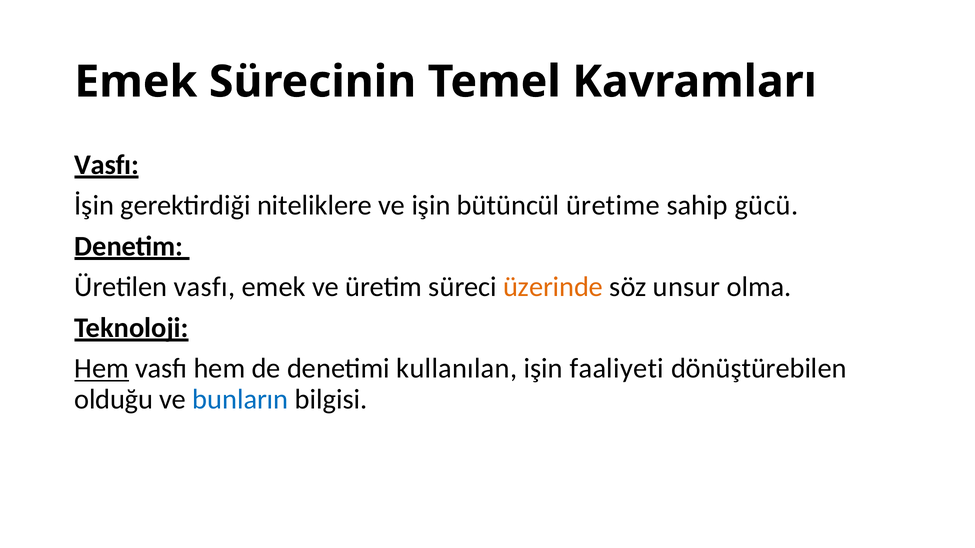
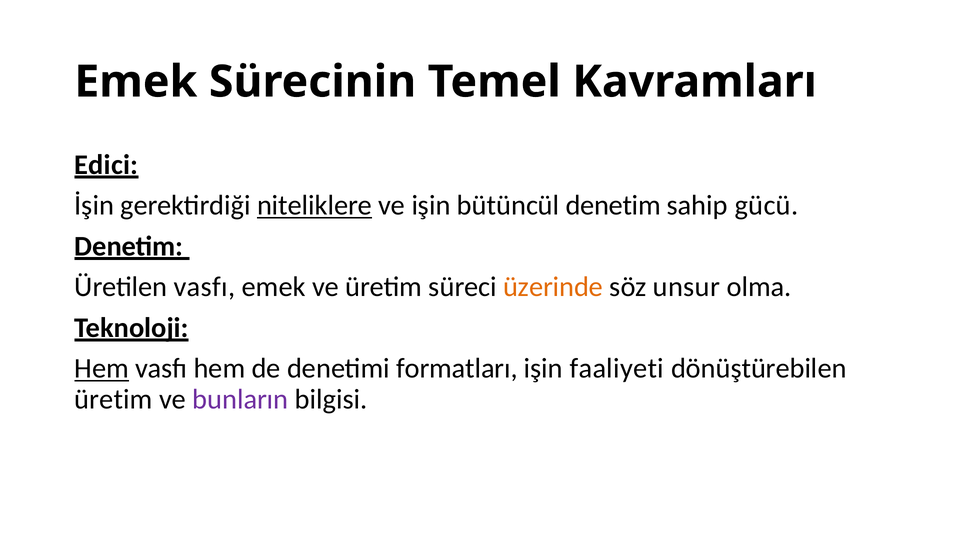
Vasfı: Vasfı -> Edici (106, 165)
niteliklere underline: none -> present (315, 206)
bütüncül üretime: üretime -> denetim (613, 206)
kullanılan: kullanılan -> formatları (457, 369)
olduğu: olduğu -> üretim (114, 400)
bunların colour: blue -> purple (240, 400)
